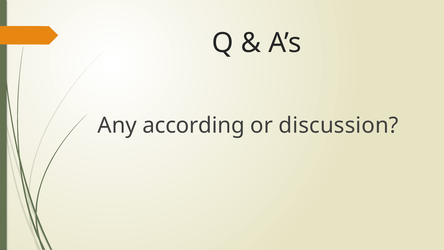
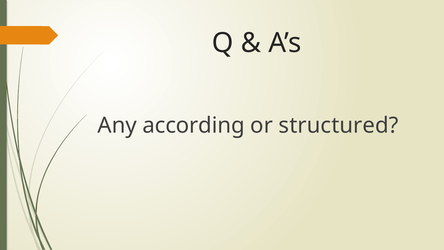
discussion: discussion -> structured (339, 126)
